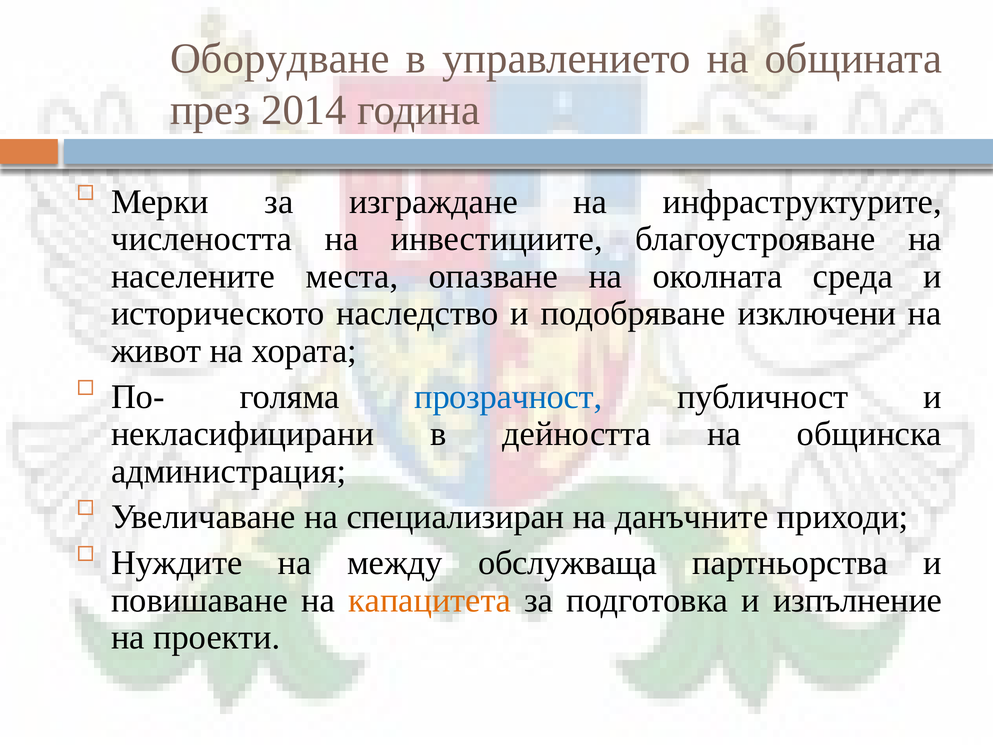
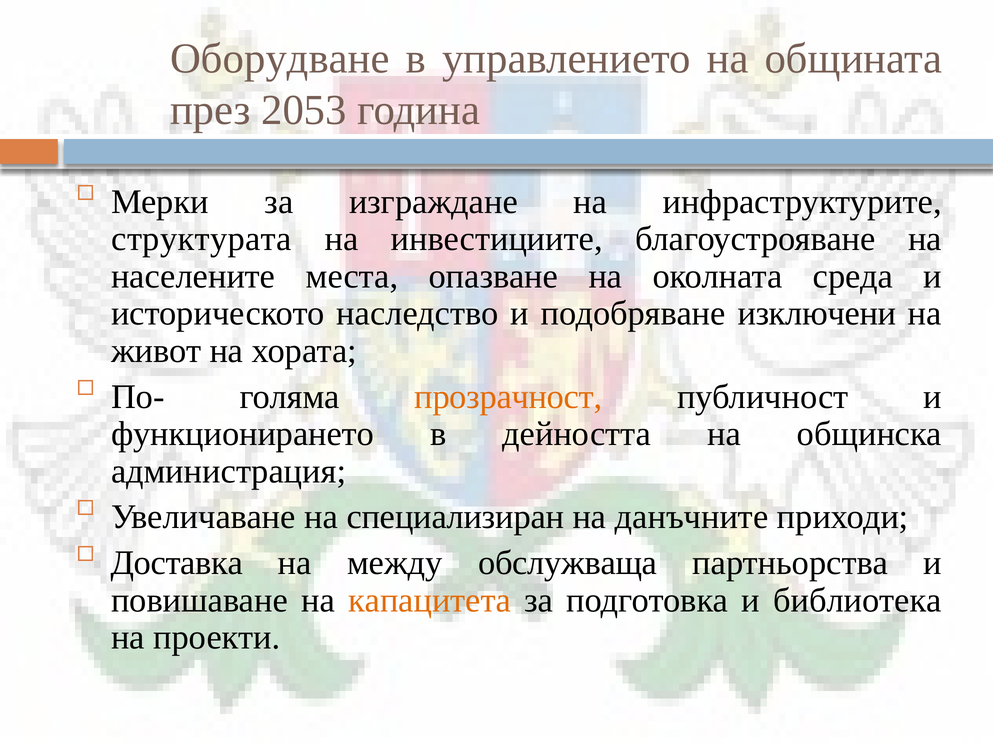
2014: 2014 -> 2053 (304, 110)
числеността: числеността -> структурата (202, 239)
прозрачност colour: blue -> orange (508, 397)
некласифицирани: некласифицирани -> функционирането (243, 434)
Нуждите: Нуждите -> Доставка (177, 563)
изпълнение: изпълнение -> библиотека (857, 600)
